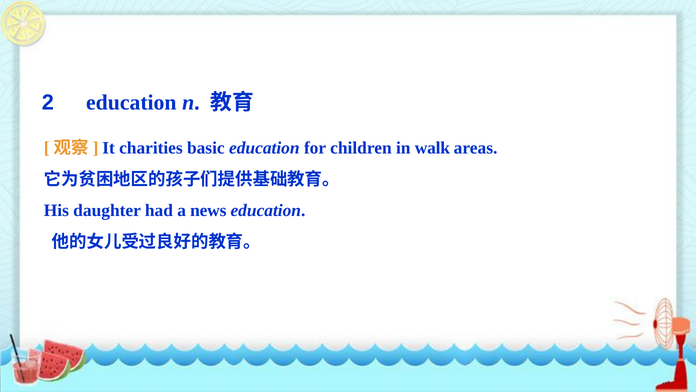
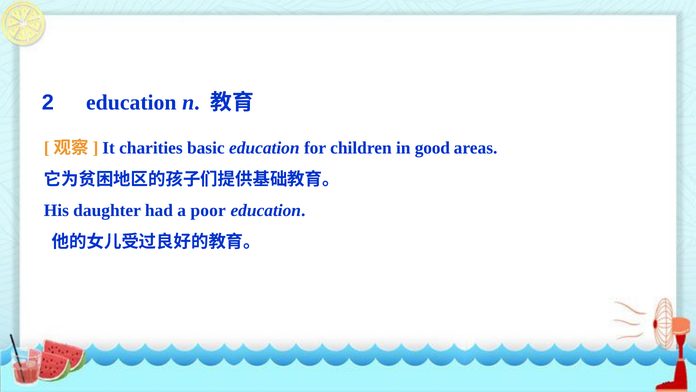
walk: walk -> good (432, 148)
news: news -> poor (208, 210)
